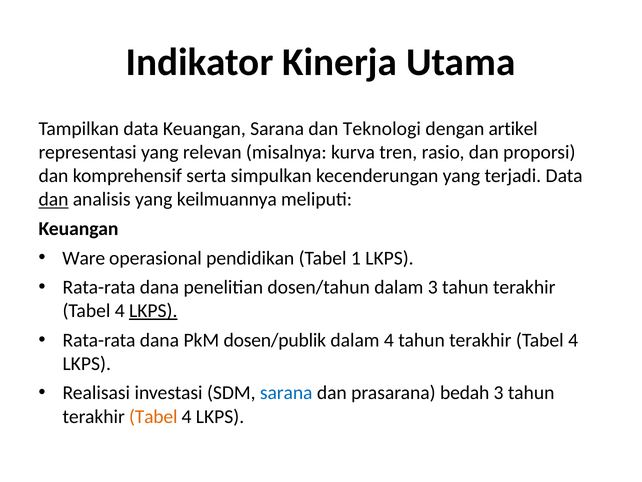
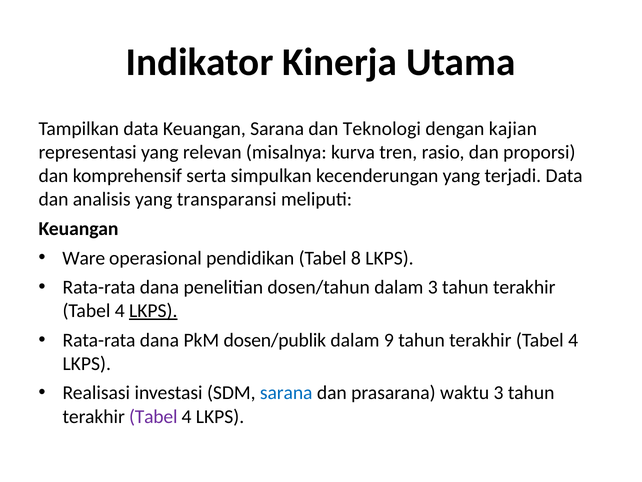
artikel: artikel -> kajian (513, 129)
dan underline: present -> none (53, 199)
keilmuannya: keilmuannya -> transparansi (227, 199)
1: 1 -> 8 (356, 258)
dalam 4: 4 -> 9 (389, 340)
bedah: bedah -> waktu (465, 393)
Tabel colour: orange -> purple (153, 416)
